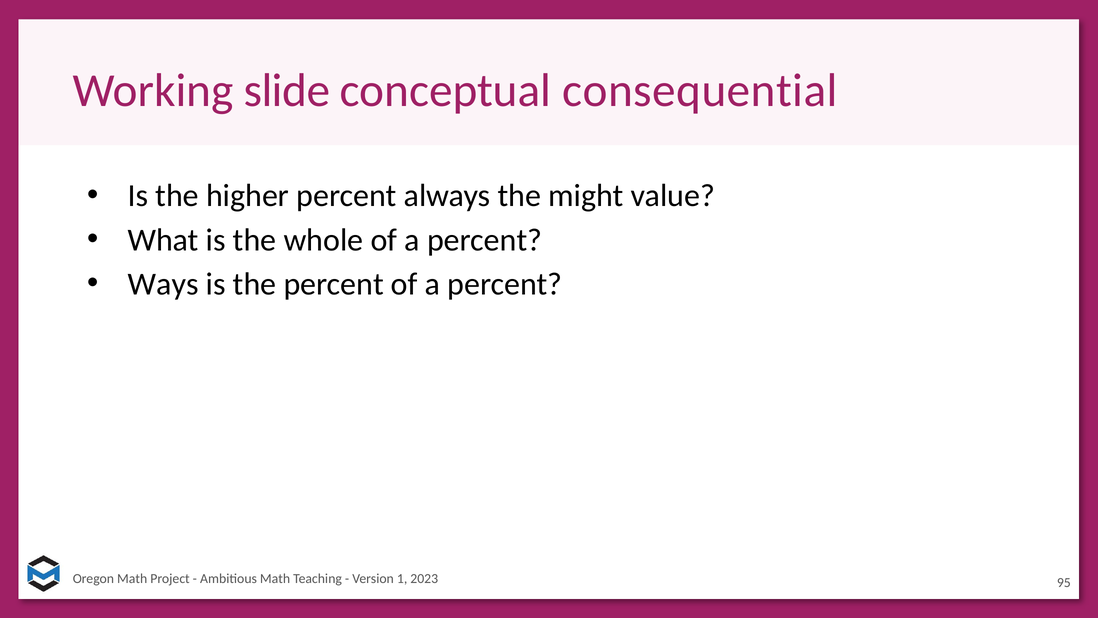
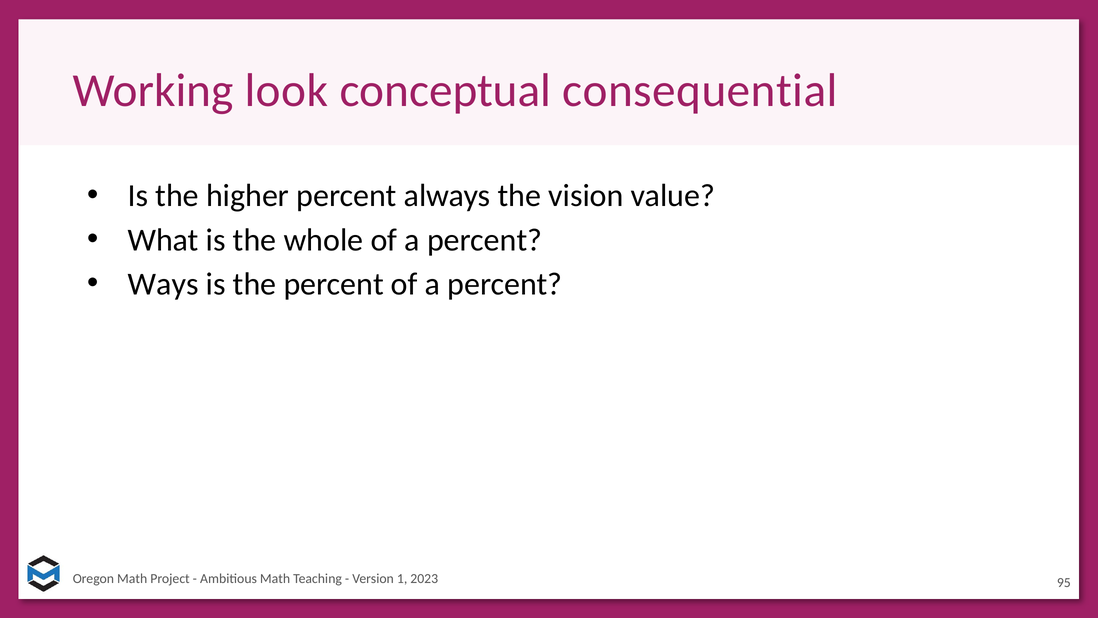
slide: slide -> look (286, 91)
might: might -> vision (586, 196)
